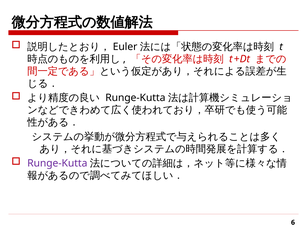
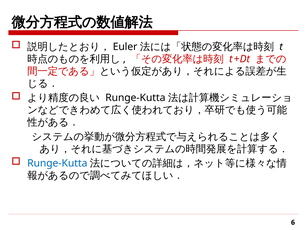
Runge-Kutta colour: purple -> blue (57, 163)
